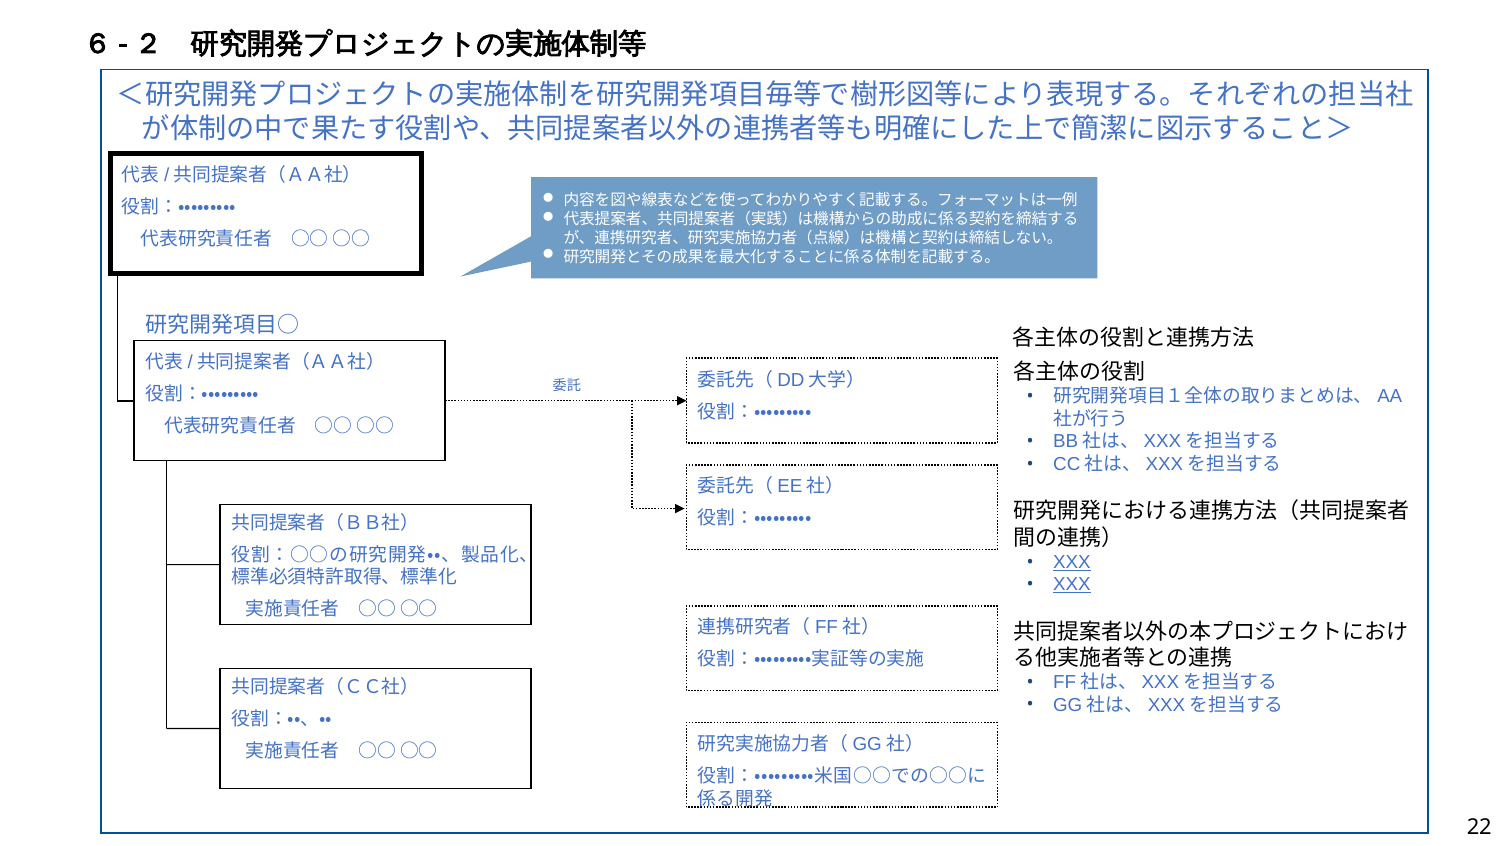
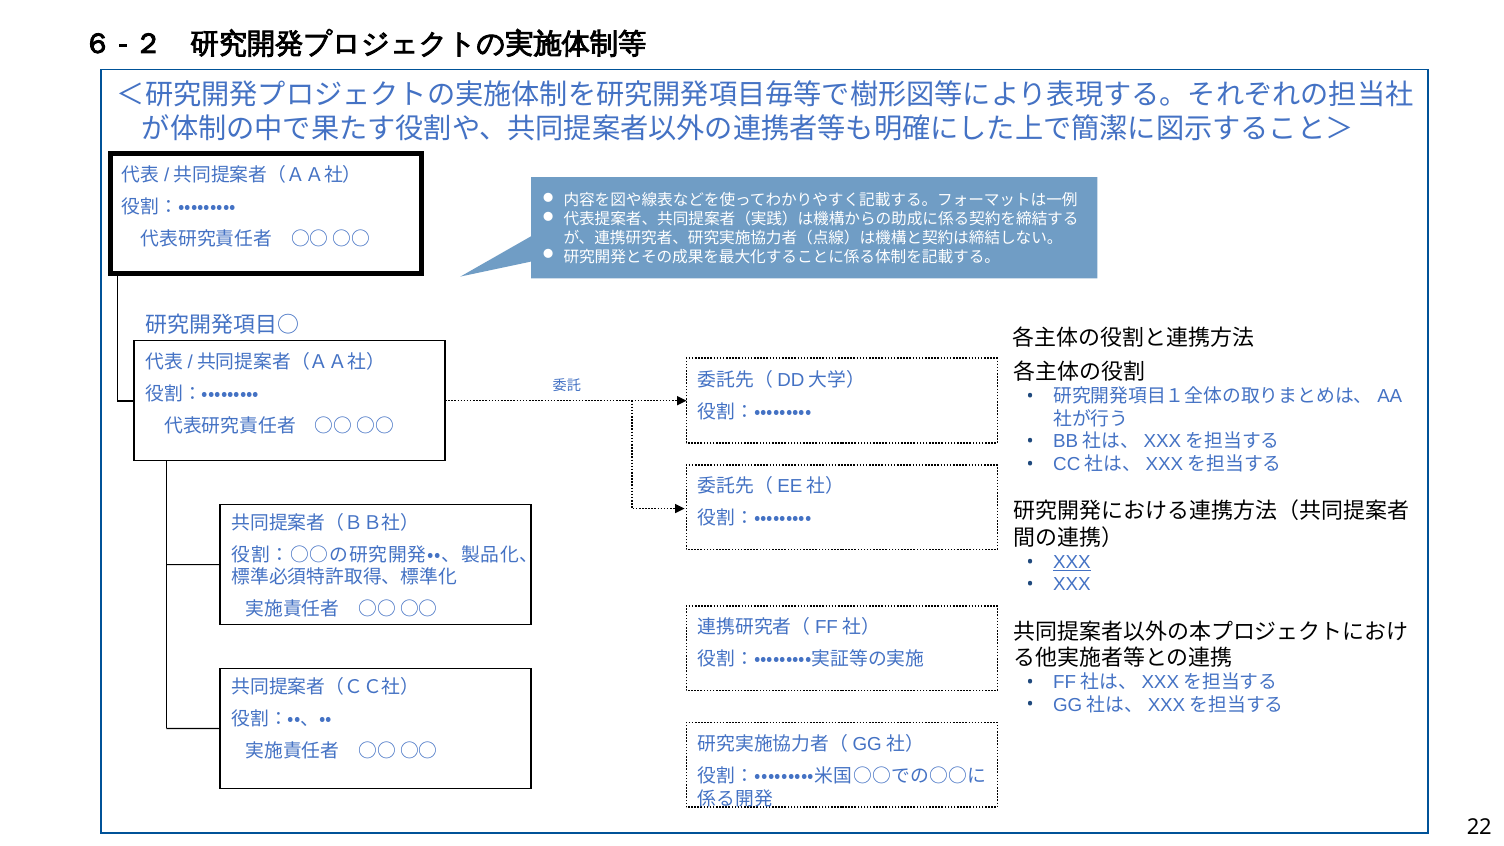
XXX underline: present -> none (1072, 585)
